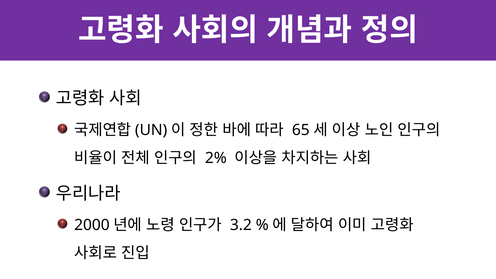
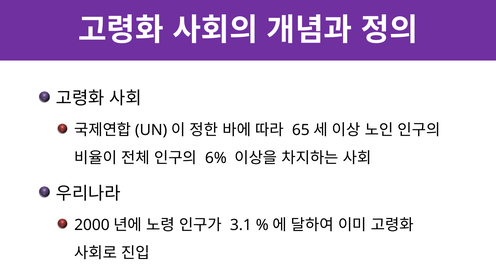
2%: 2% -> 6% (216, 158)
3.2: 3.2 -> 3.1 (241, 225)
